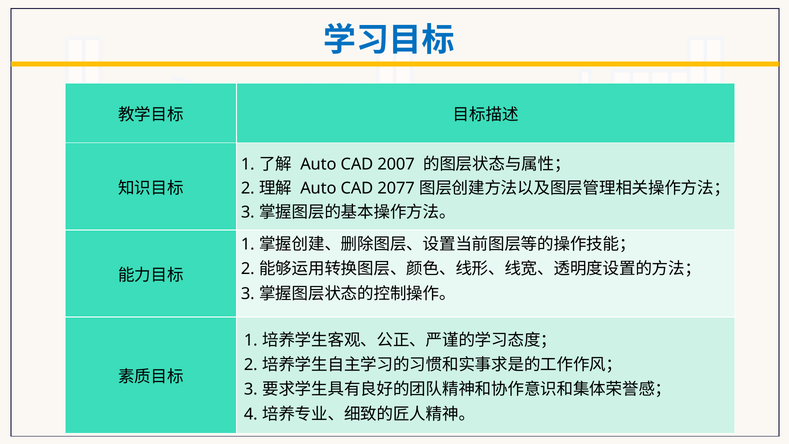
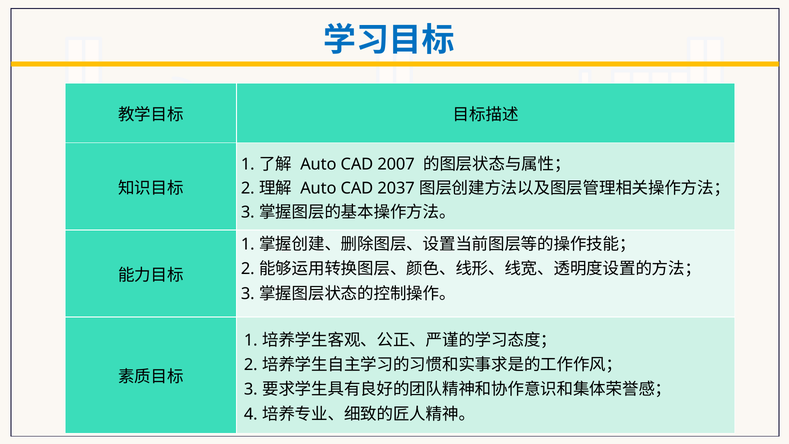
2077: 2077 -> 2037 (396, 188)
